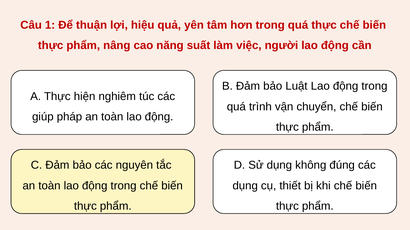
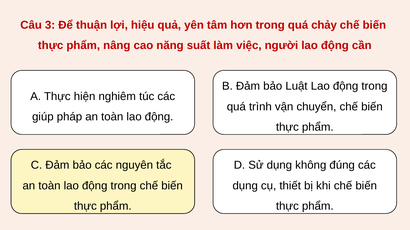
1: 1 -> 3 (50, 25)
quá thực: thực -> chảy (324, 25)
